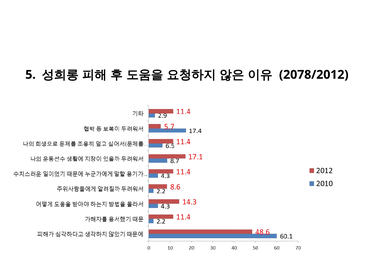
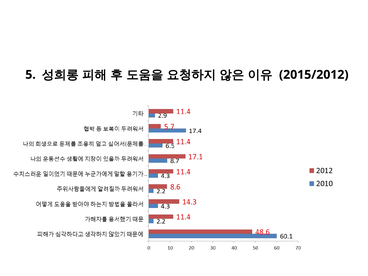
2078/2012: 2078/2012 -> 2015/2012 (314, 75)
